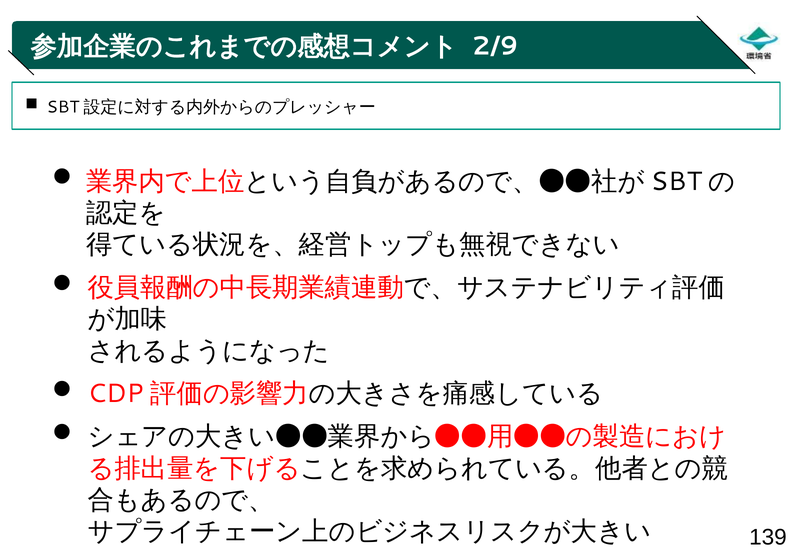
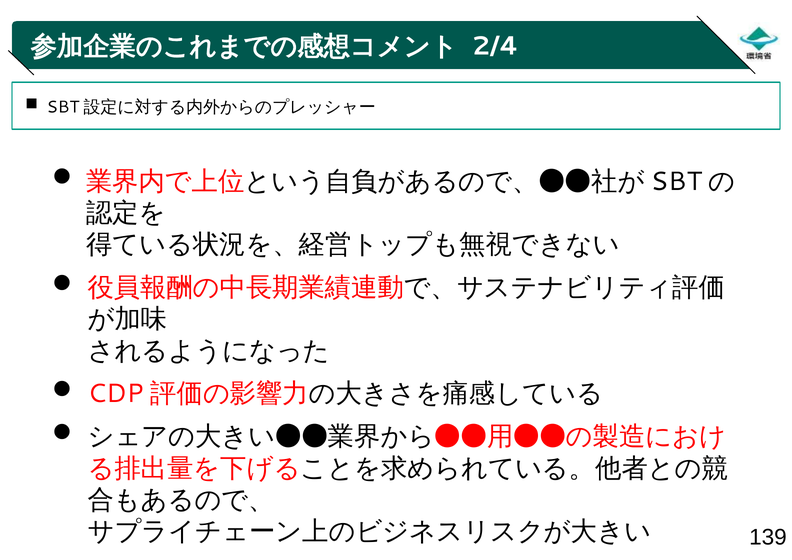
2/9: 2/9 -> 2/4 (495, 46)
